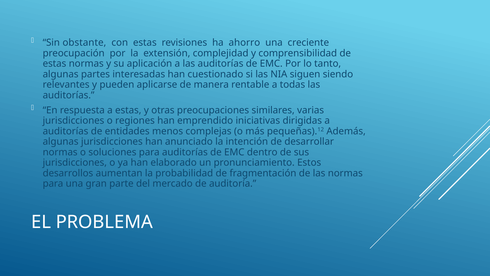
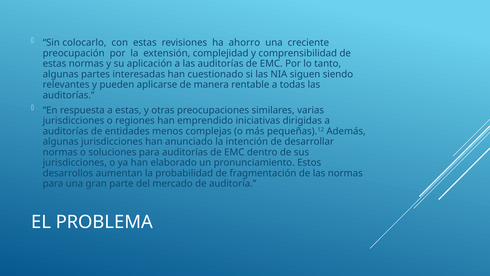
obstante: obstante -> colocarlo (84, 43)
